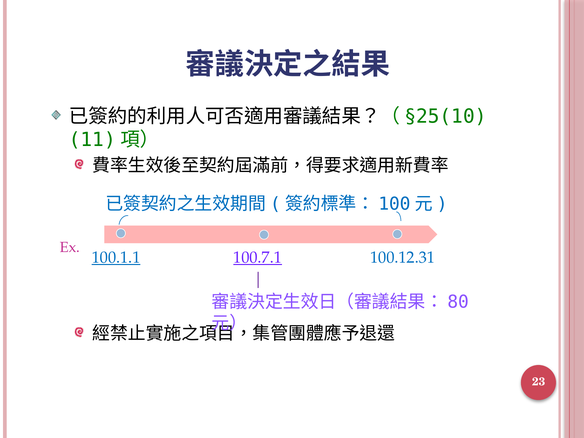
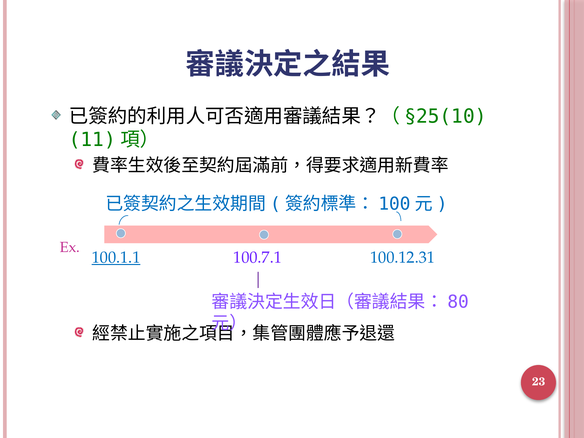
100.7.1 underline: present -> none (258, 258)
